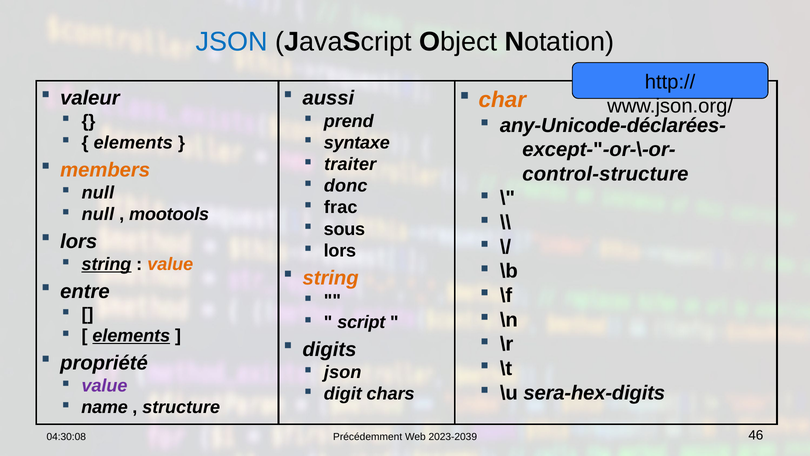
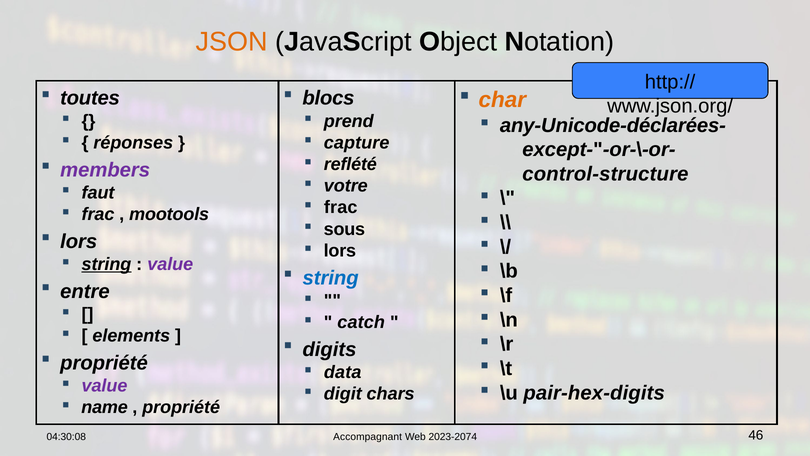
JSON colour: blue -> orange (232, 42)
valeur: valeur -> toutes (90, 98)
aussi: aussi -> blocs (328, 98)
elements: elements -> réponses (133, 143)
syntaxe: syntaxe -> capture (357, 143)
traiter: traiter -> reflété (350, 164)
members colour: orange -> purple (105, 170)
donc: donc -> votre (346, 186)
null: null -> faut (98, 193)
null: null -> frac (98, 214)
value colour: orange -> purple (170, 264)
string colour: orange -> blue (331, 278)
script: script -> catch (361, 322)
elements underline: present -> none (131, 336)
json: json -> data (343, 372)
sera-hex-digits: sera-hex-digits -> pair-hex-digits (594, 393)
structure: structure -> propriété (181, 407)
Précédemment: Précédemment -> Accompagnant (368, 437)
2023-2039: 2023-2039 -> 2023-2074 (453, 437)
